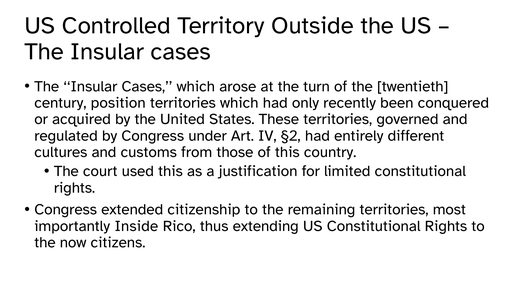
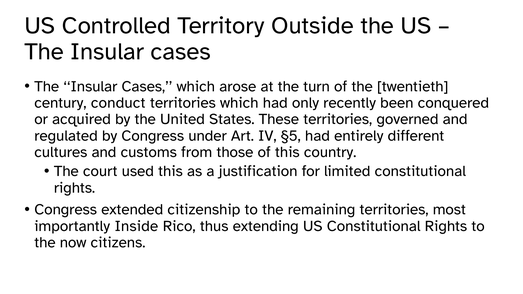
position: position -> conduct (118, 103)
§2: §2 -> §5 (291, 136)
